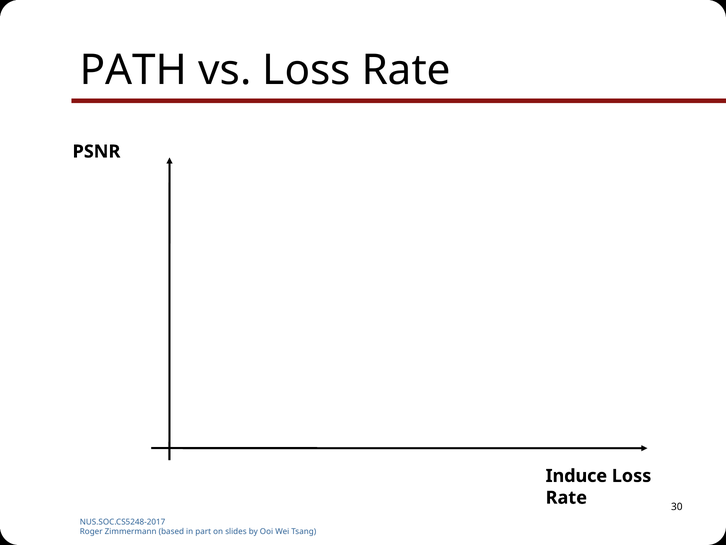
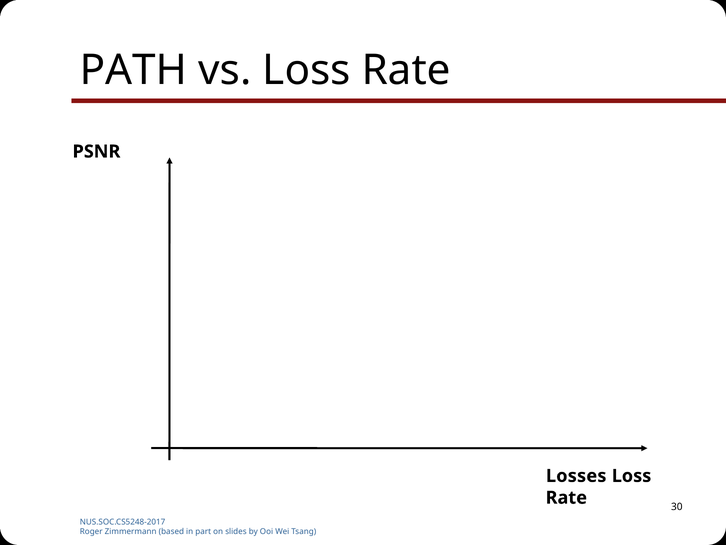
Induce: Induce -> Losses (576, 476)
